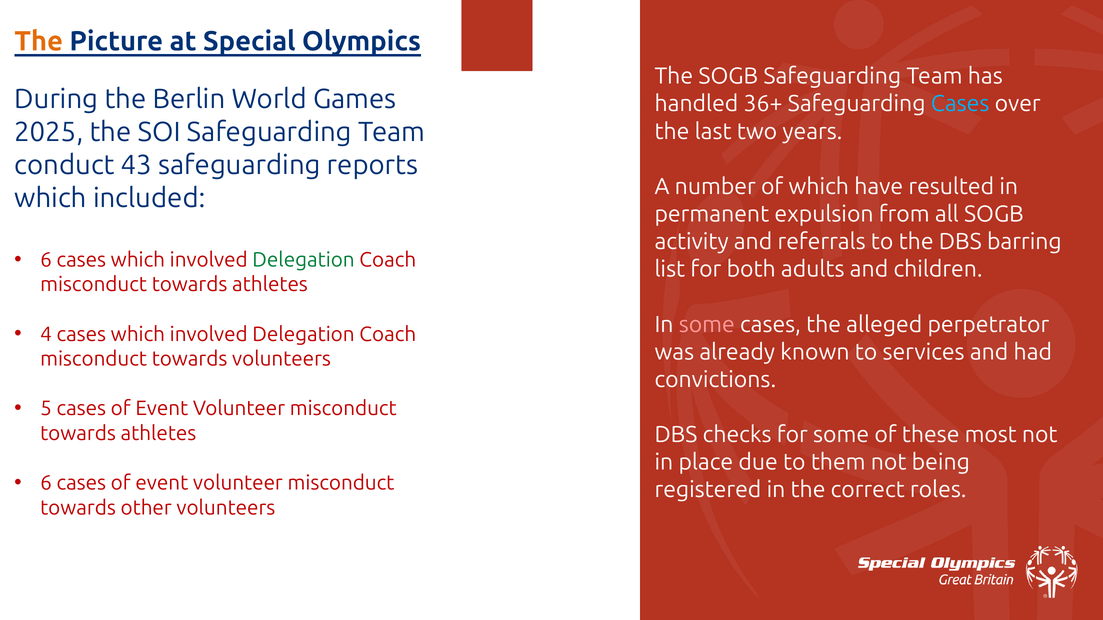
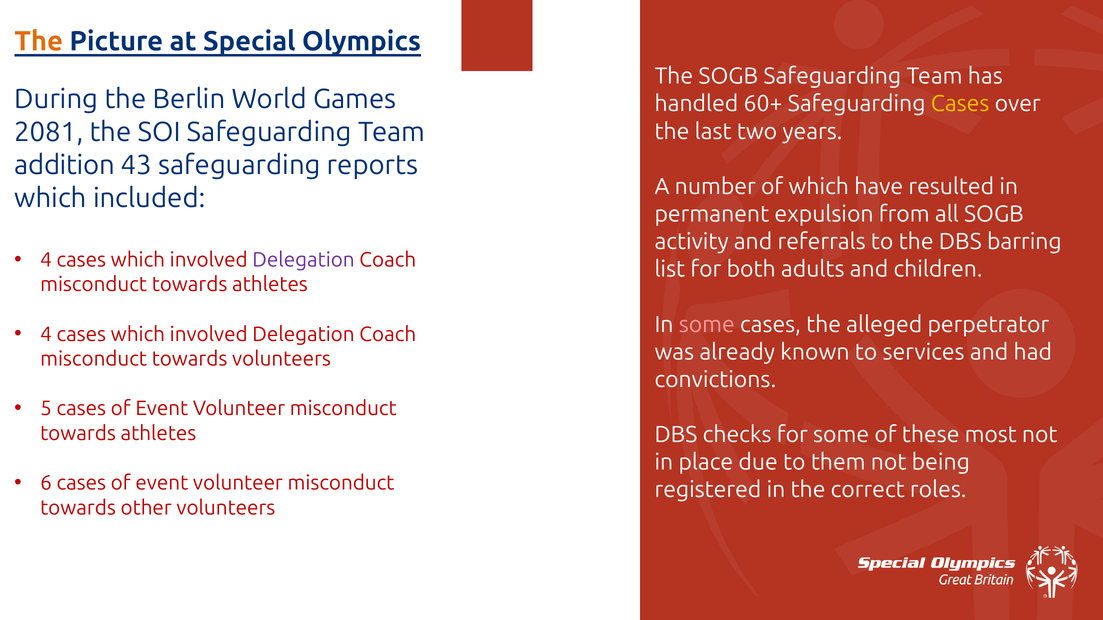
36+: 36+ -> 60+ (763, 104)
Cases colour: light blue -> yellow (960, 104)
2025: 2025 -> 2081 (49, 132)
conduct: conduct -> addition (65, 165)
6: 6 -> 4 (46, 260)
Delegation colour: green -> purple (304, 260)
